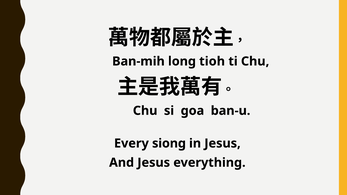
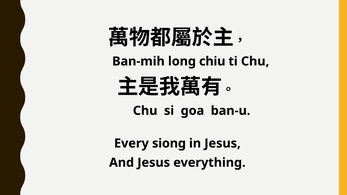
tioh: tioh -> chiu (212, 61)
